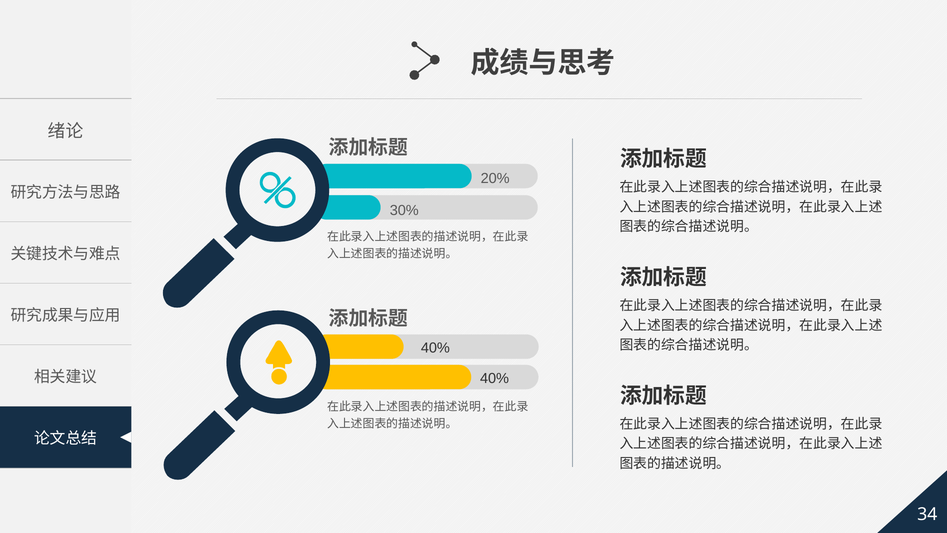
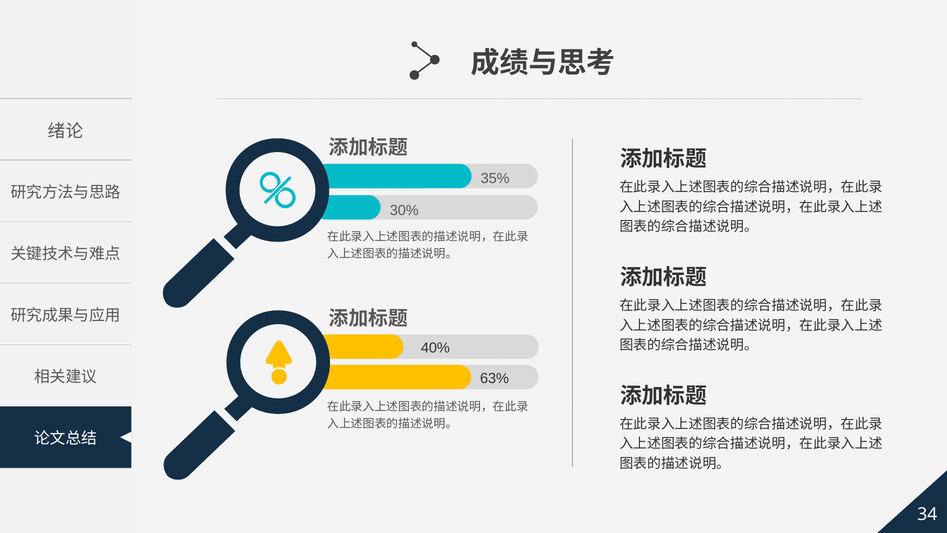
20%: 20% -> 35% (495, 178)
40%: 40% -> 63% (495, 378)
